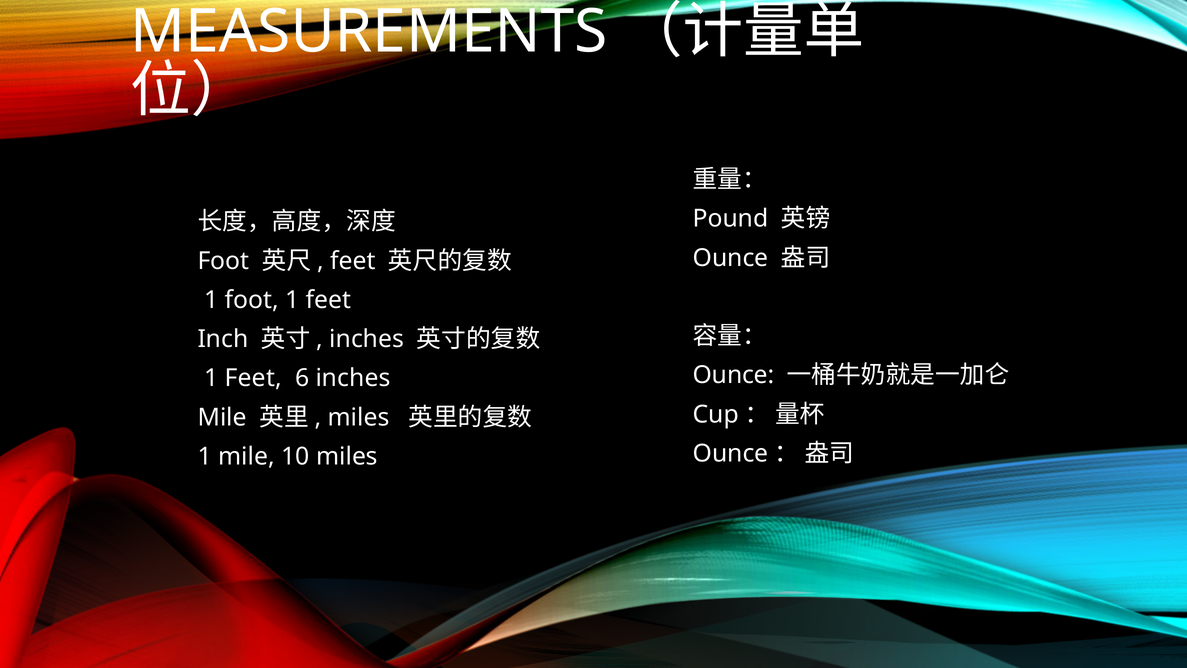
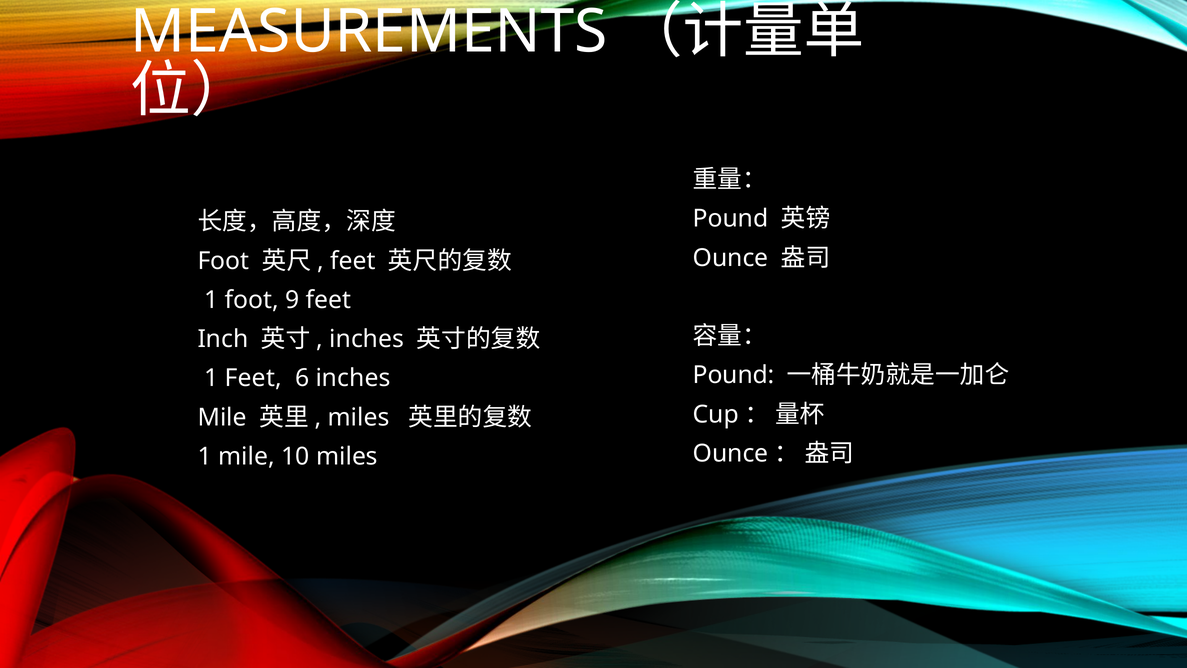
foot 1: 1 -> 9 (292, 300)
Ounce: Ounce -> Pound (734, 375)
